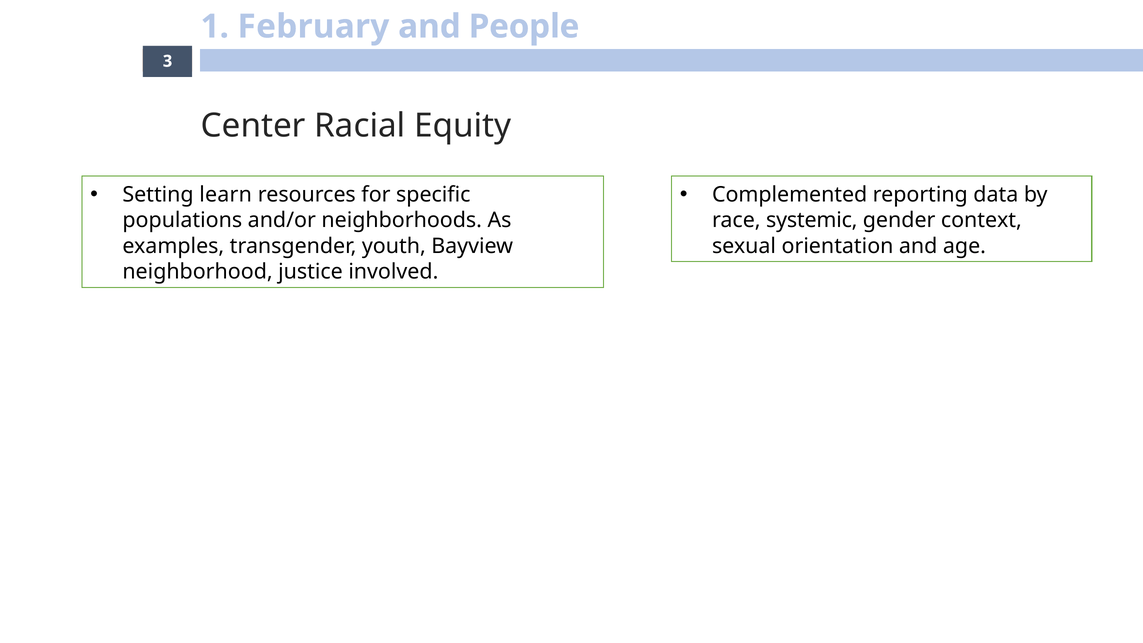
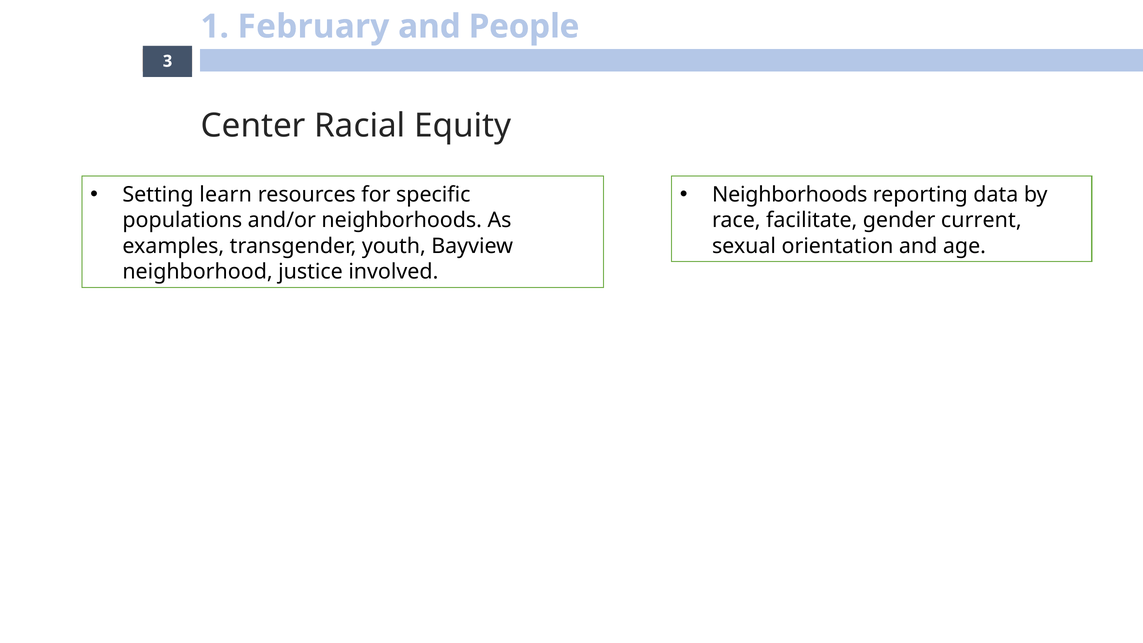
Complemented: Complemented -> Neighborhoods (790, 195)
systemic: systemic -> facilitate (812, 220)
context: context -> current (981, 220)
